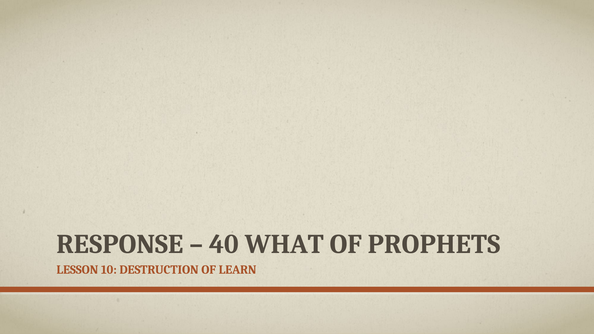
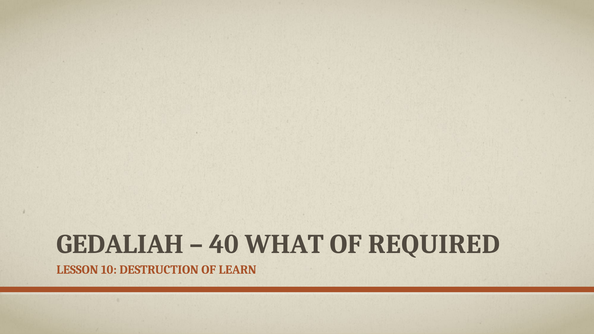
RESPONSE: RESPONSE -> GEDALIAH (120, 244)
PROPHETS: PROPHETS -> REQUIRED (434, 244)
